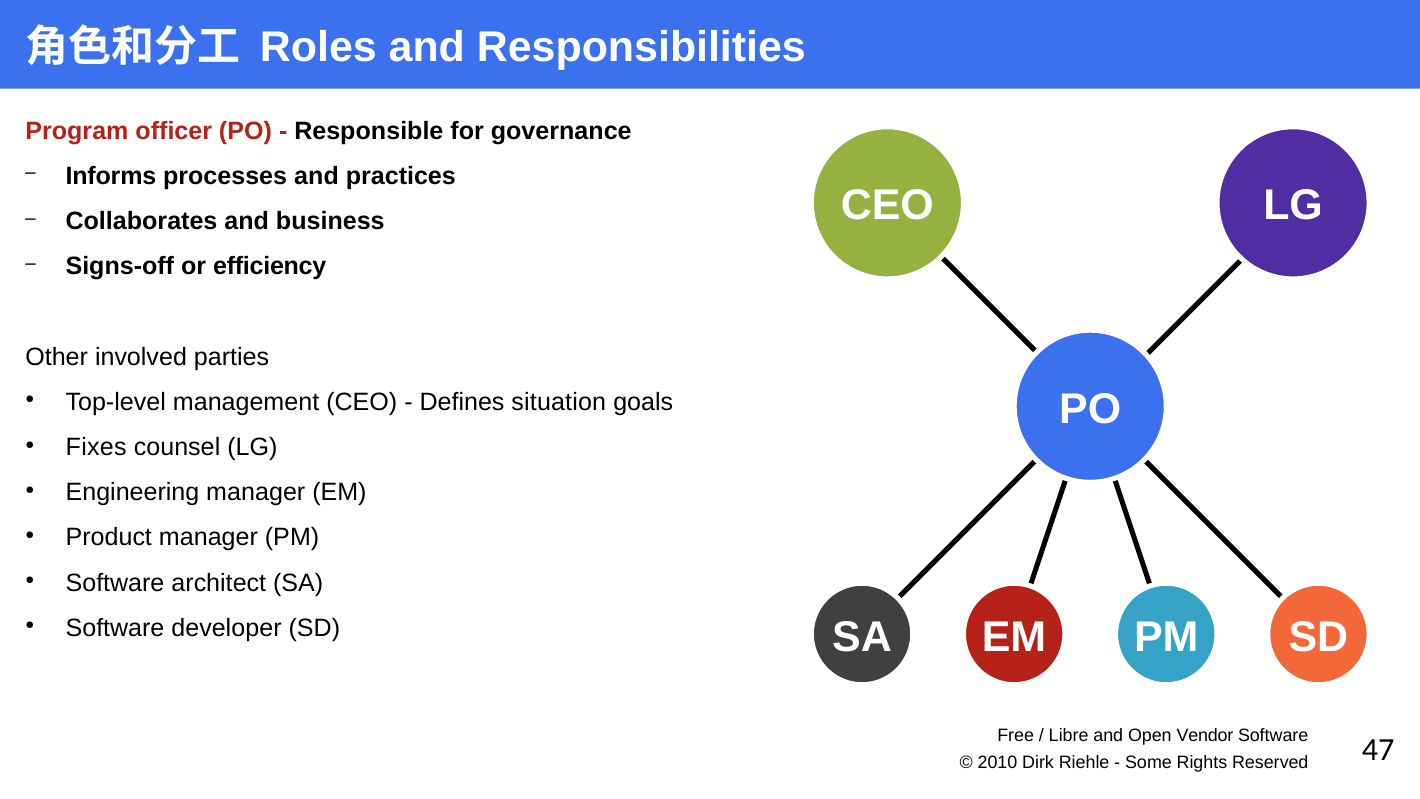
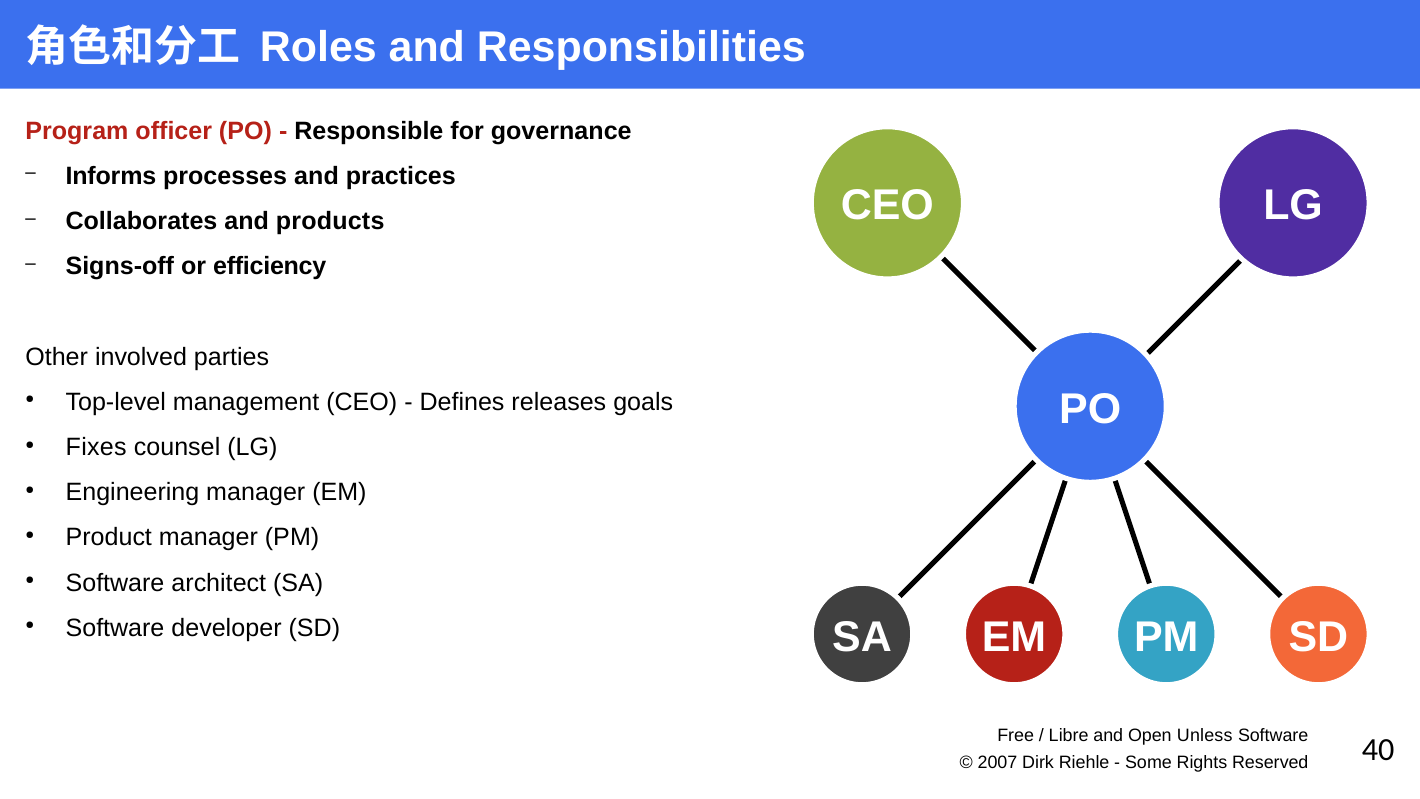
business: business -> products (330, 221)
situation: situation -> releases (559, 402)
Vendor: Vendor -> Unless (1205, 736)
2010: 2010 -> 2007 (998, 762)
47: 47 -> 40 (1378, 750)
